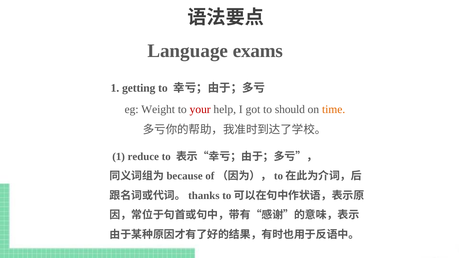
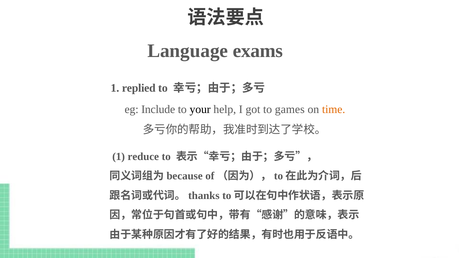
getting: getting -> replied (139, 88)
Weight: Weight -> Include (158, 110)
your colour: red -> black (200, 110)
should: should -> games (290, 110)
